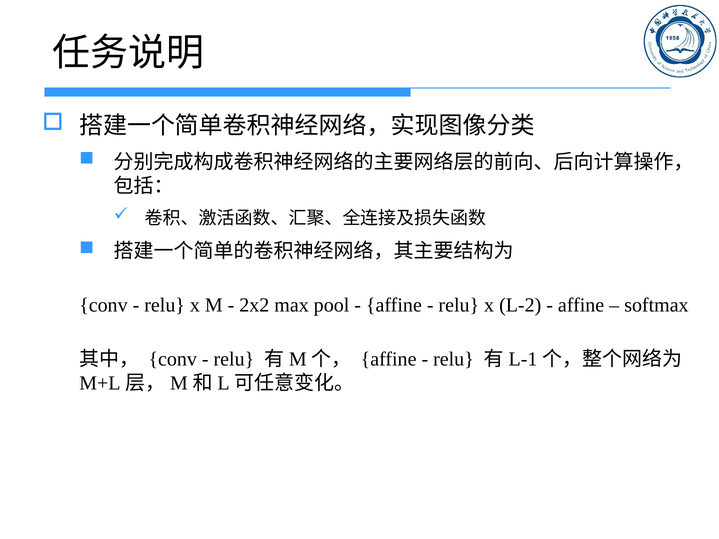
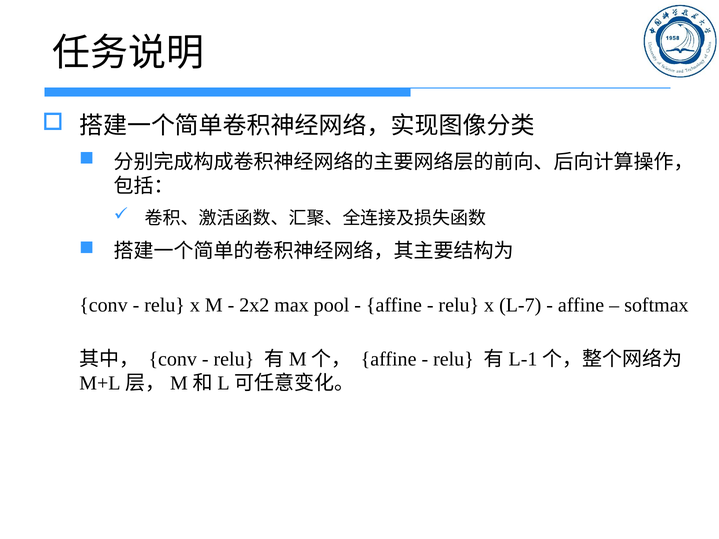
L-2: L-2 -> L-7 (520, 305)
